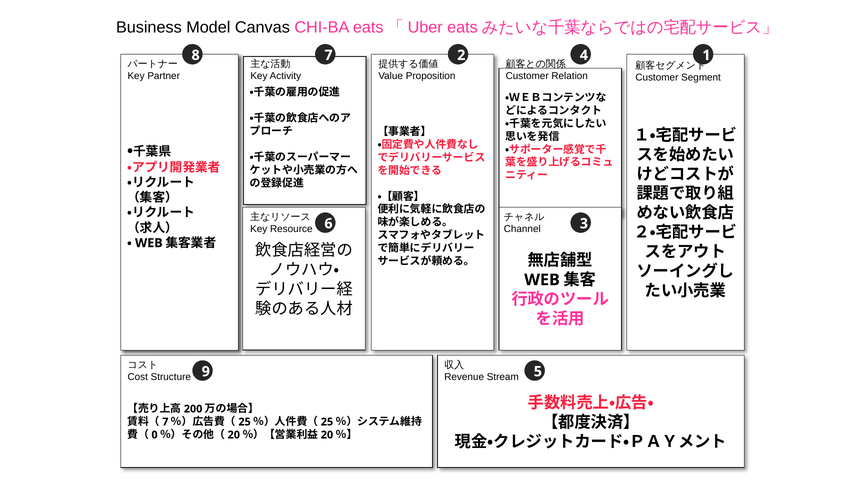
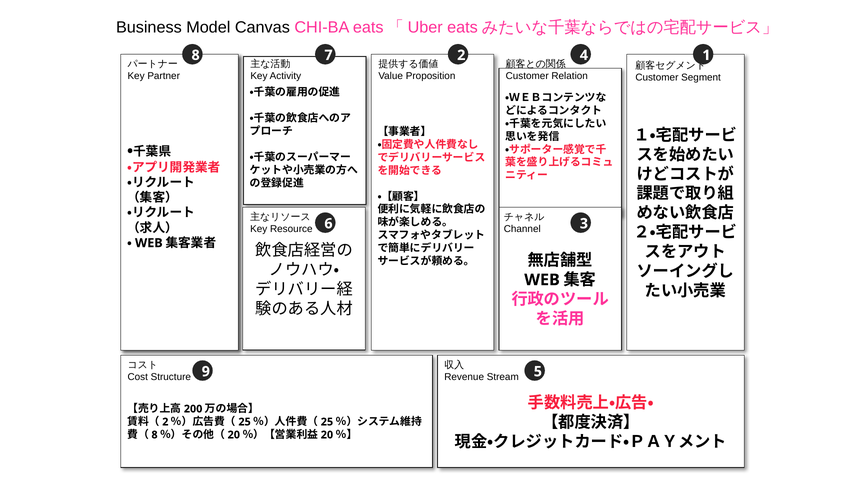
7: 7 -> 2 (165, 422)
0: 0 -> 8 (155, 435)
